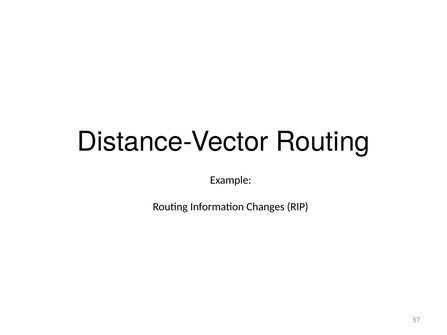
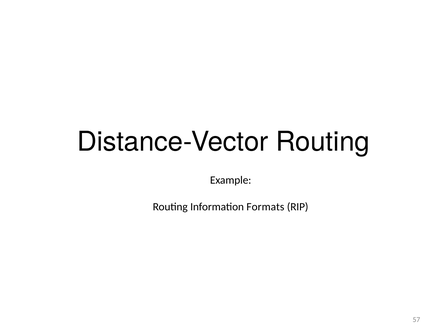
Changes: Changes -> Formats (265, 207)
